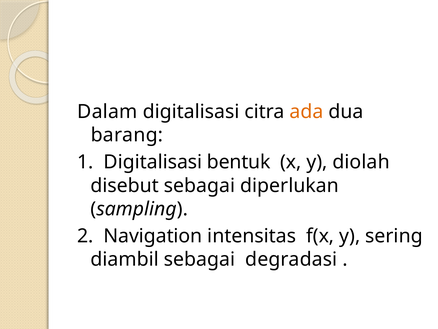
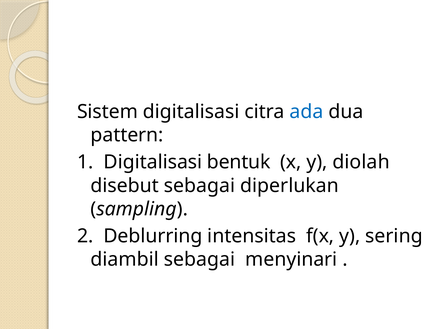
Dalam: Dalam -> Sistem (107, 112)
ada colour: orange -> blue (306, 112)
barang: barang -> pattern (127, 135)
Navigation: Navigation -> Deblurring (153, 236)
degradasi: degradasi -> menyinari (291, 259)
